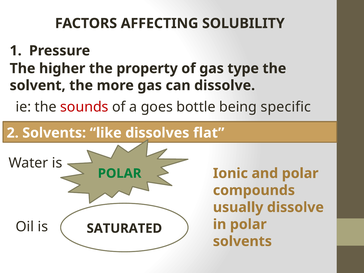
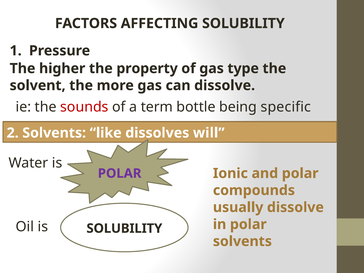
goes: goes -> term (157, 107)
flat: flat -> will (209, 133)
POLAR colour: green -> purple (120, 173)
is SATURATED: SATURATED -> SOLUBILITY (124, 228)
